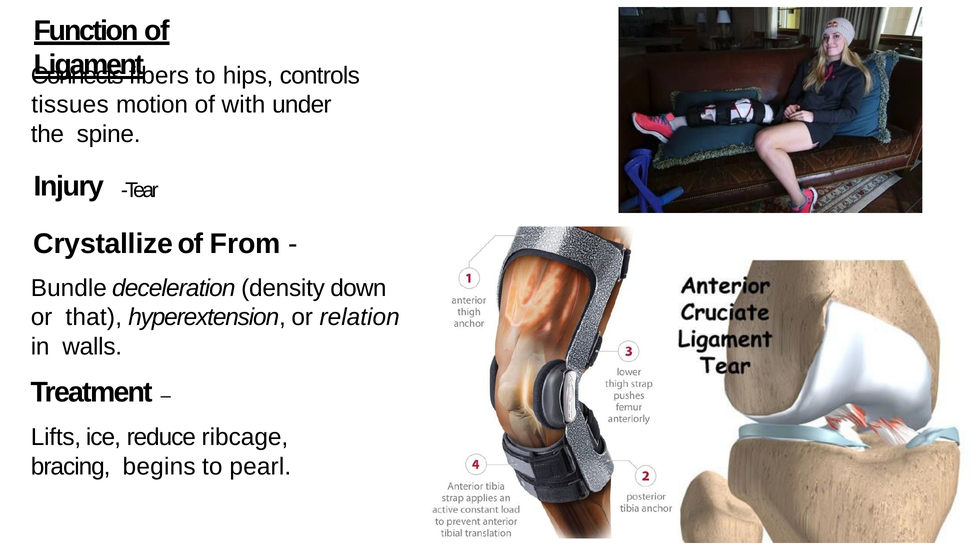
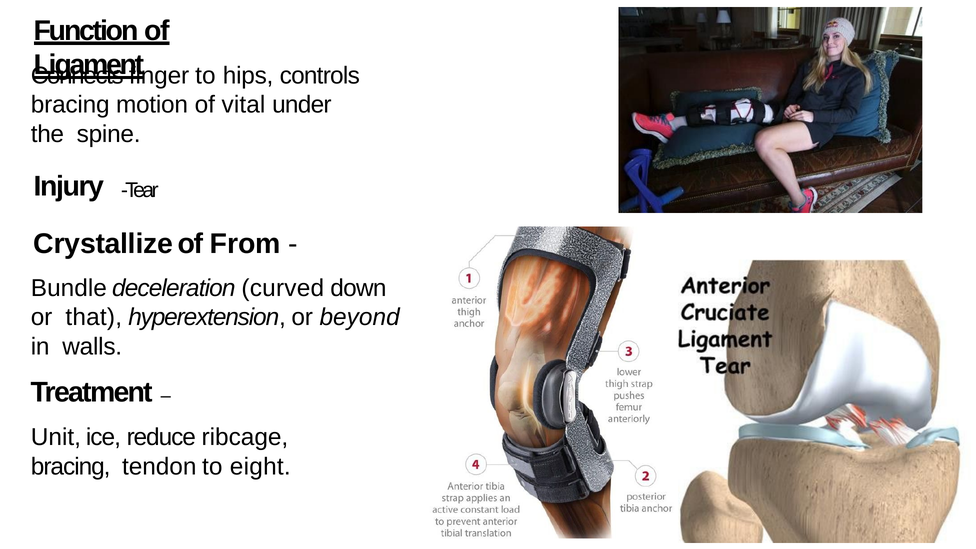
fibers: fibers -> finger (159, 76)
tissues: tissues -> bracing (70, 105)
with: with -> vital (243, 105)
density: density -> curved (283, 288)
relation: relation -> beyond (360, 317)
Lifts: Lifts -> Unit (56, 437)
begins: begins -> tendon (159, 466)
pearl: pearl -> eight (260, 466)
